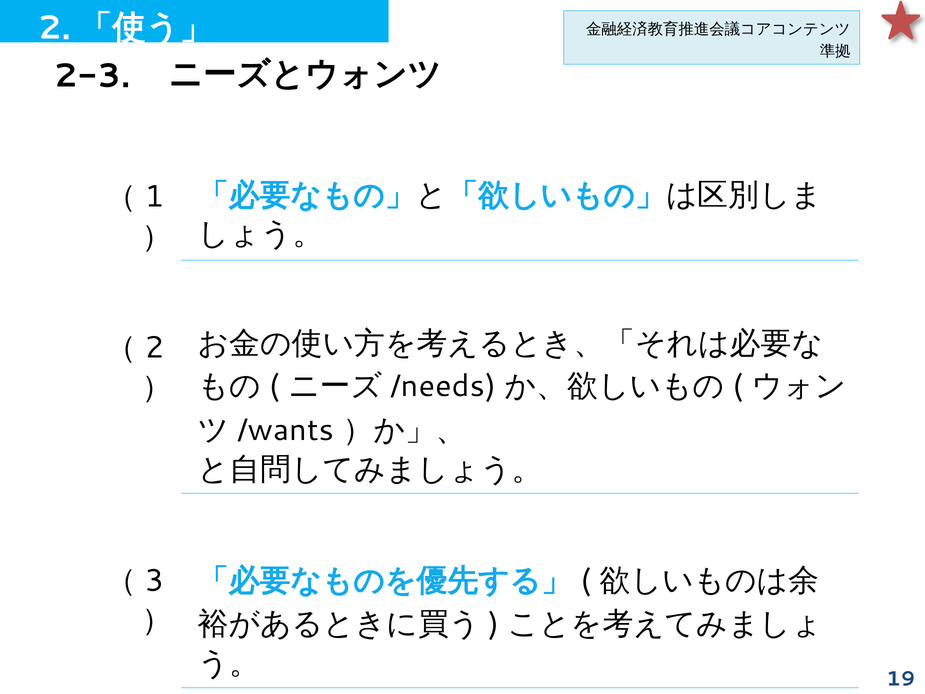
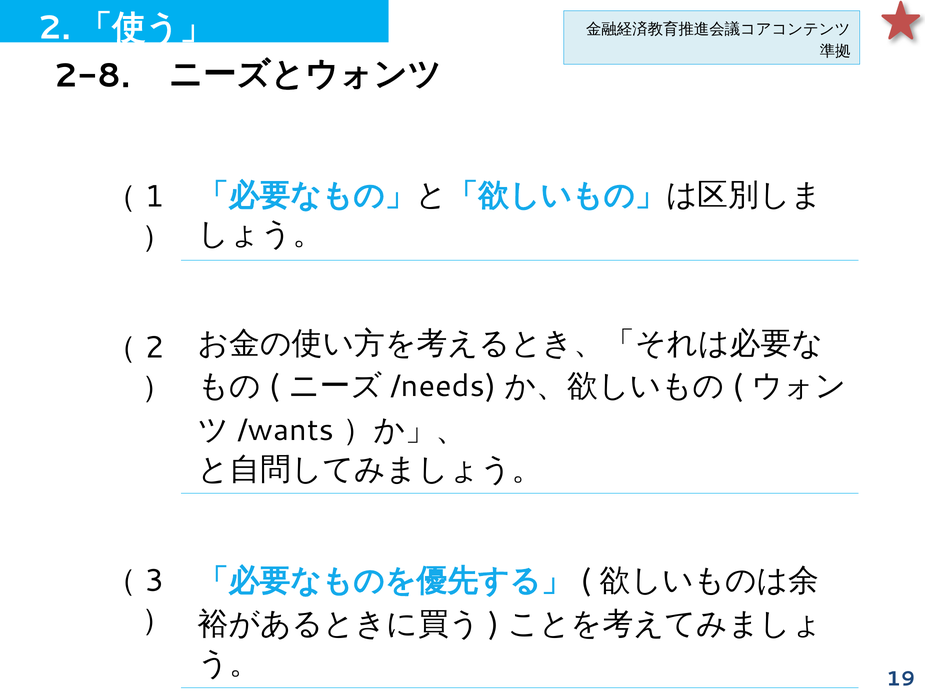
2-3: 2-3 -> 2-8 (92, 76)
